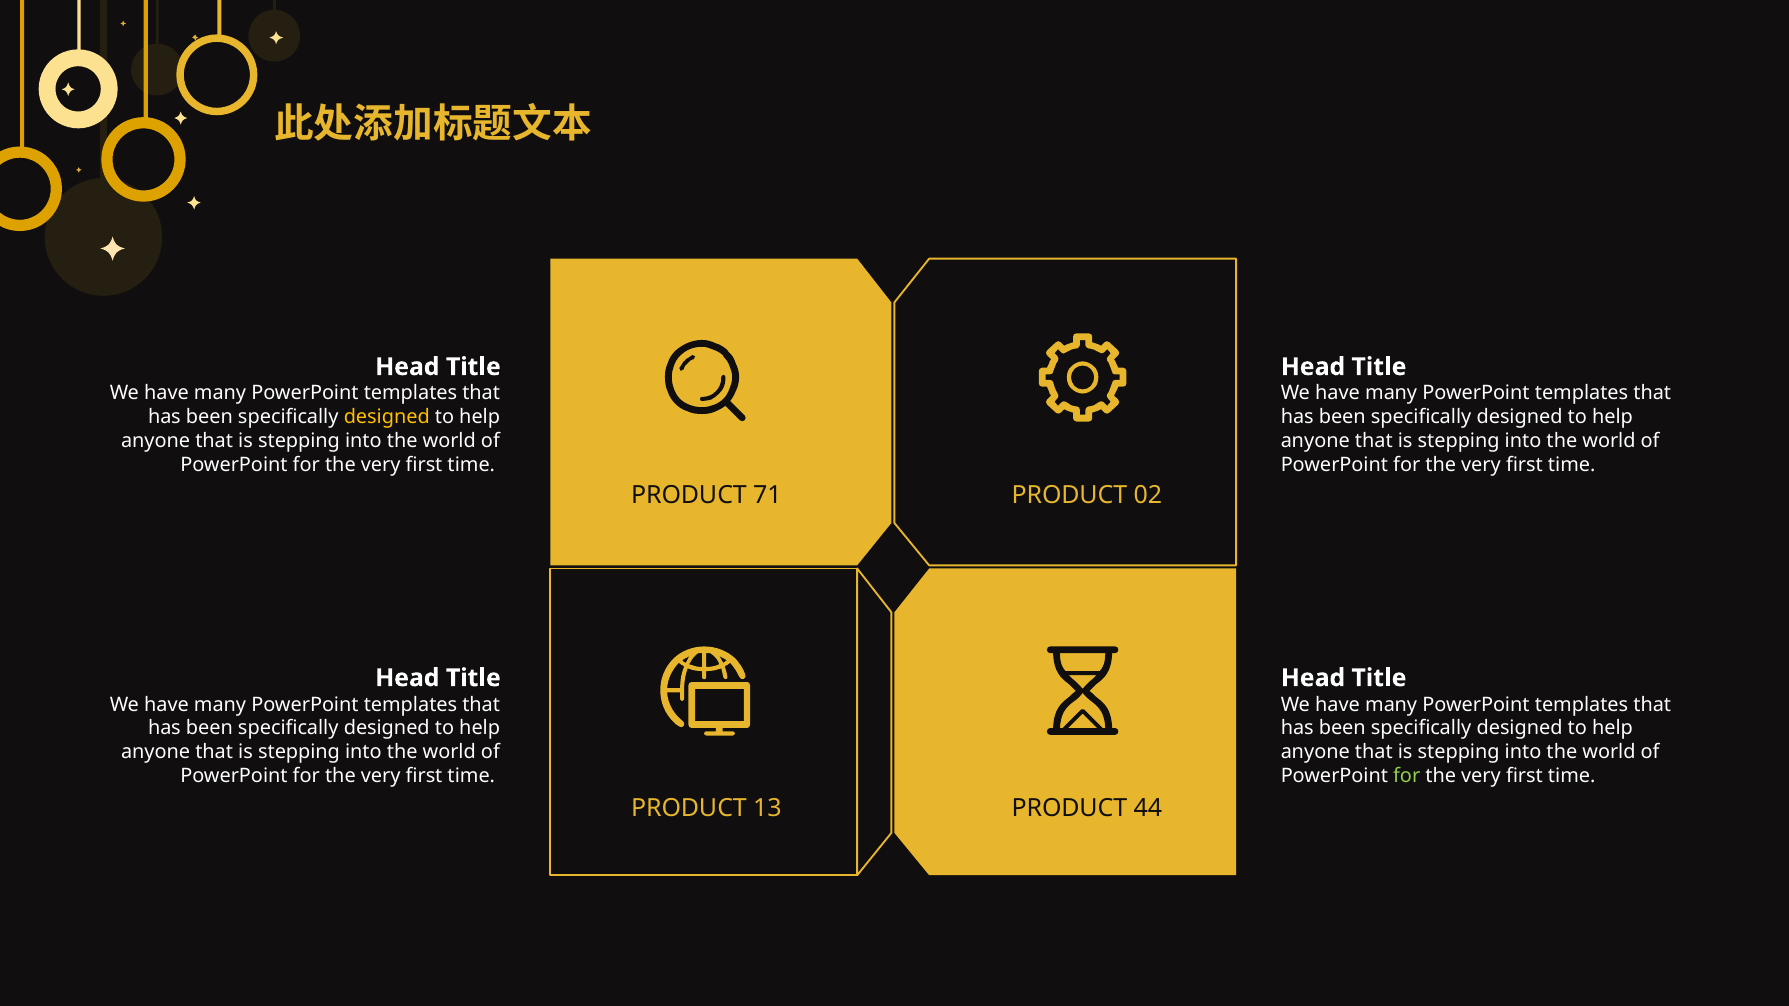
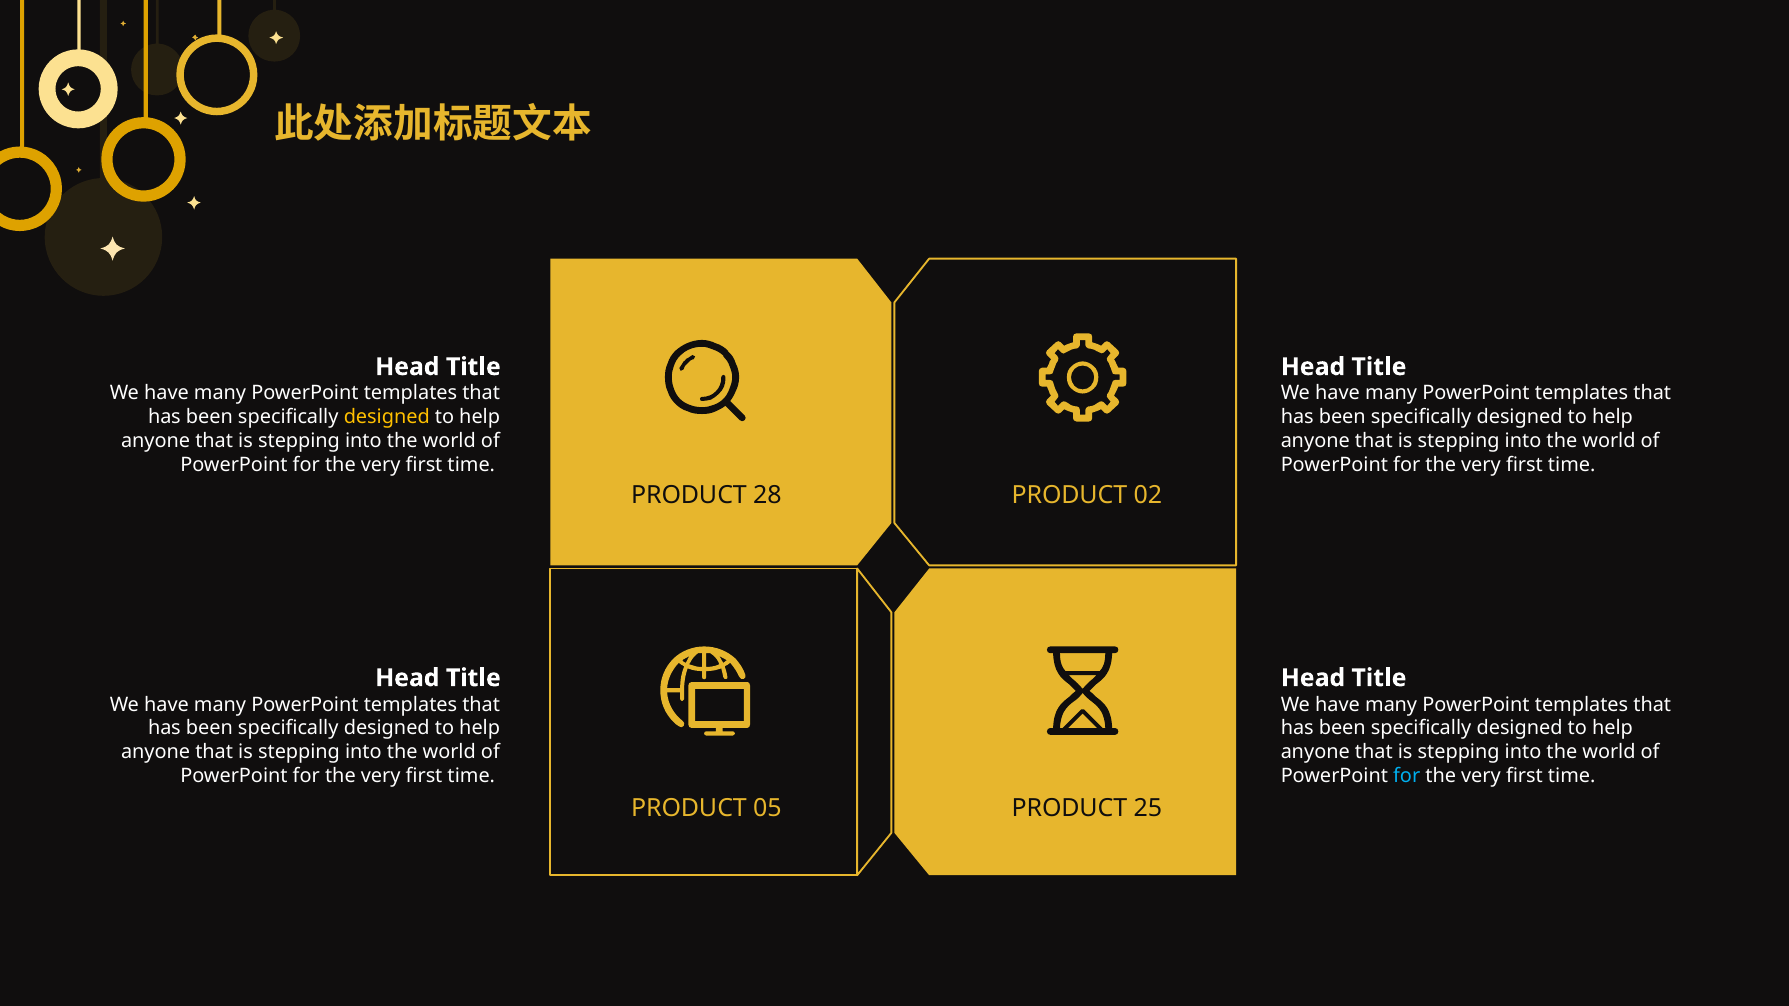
71: 71 -> 28 (767, 496)
for colour: light green -> light blue (1407, 776)
13: 13 -> 05 (767, 808)
44: 44 -> 25 (1148, 808)
